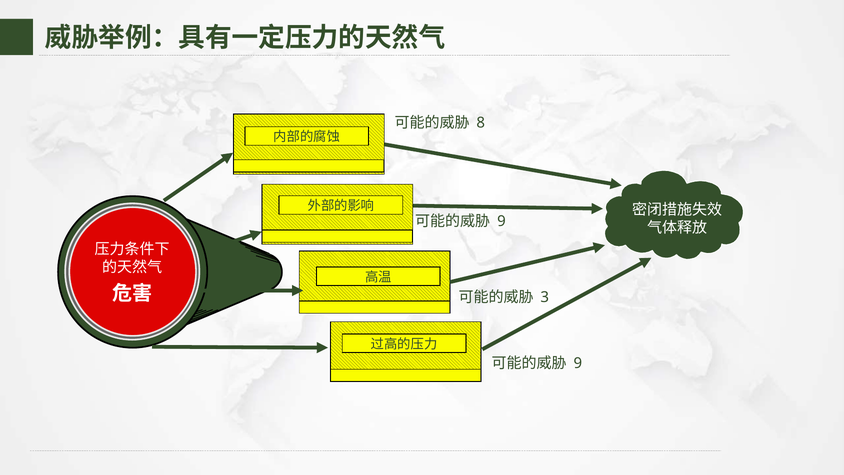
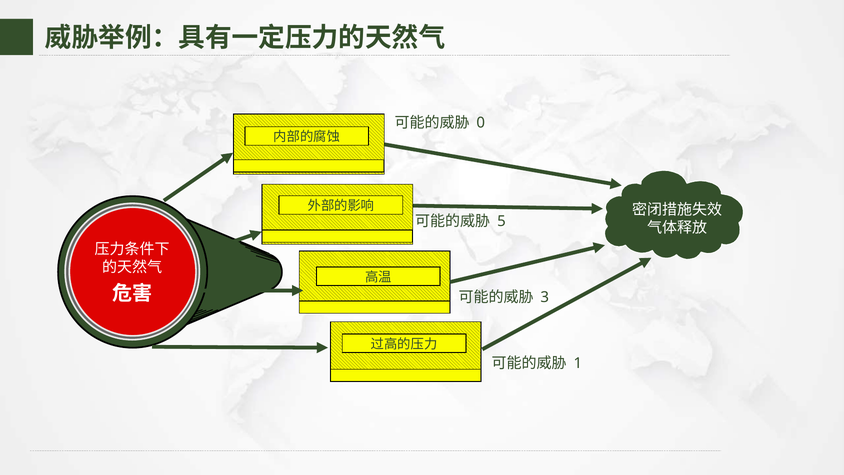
8: 8 -> 0 (481, 123)
9: 9 -> 5 (501, 221)
9: 9 -> 1 (578, 363)
